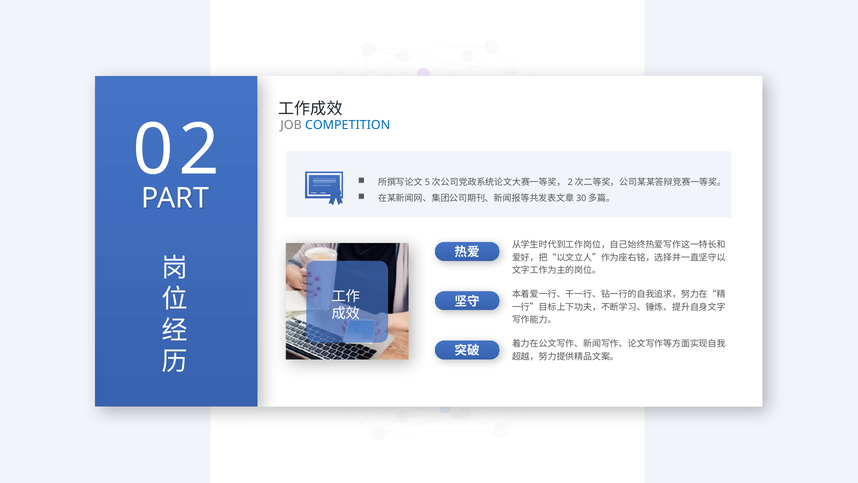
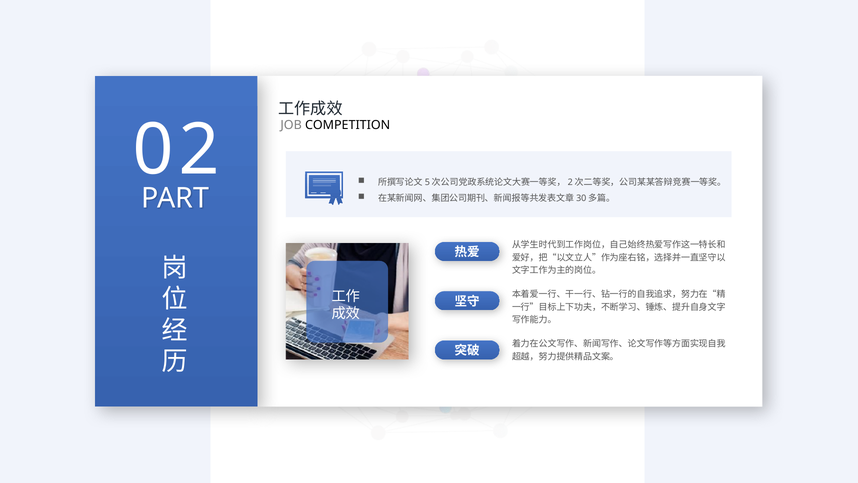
COMPETITION colour: blue -> black (348, 125)
